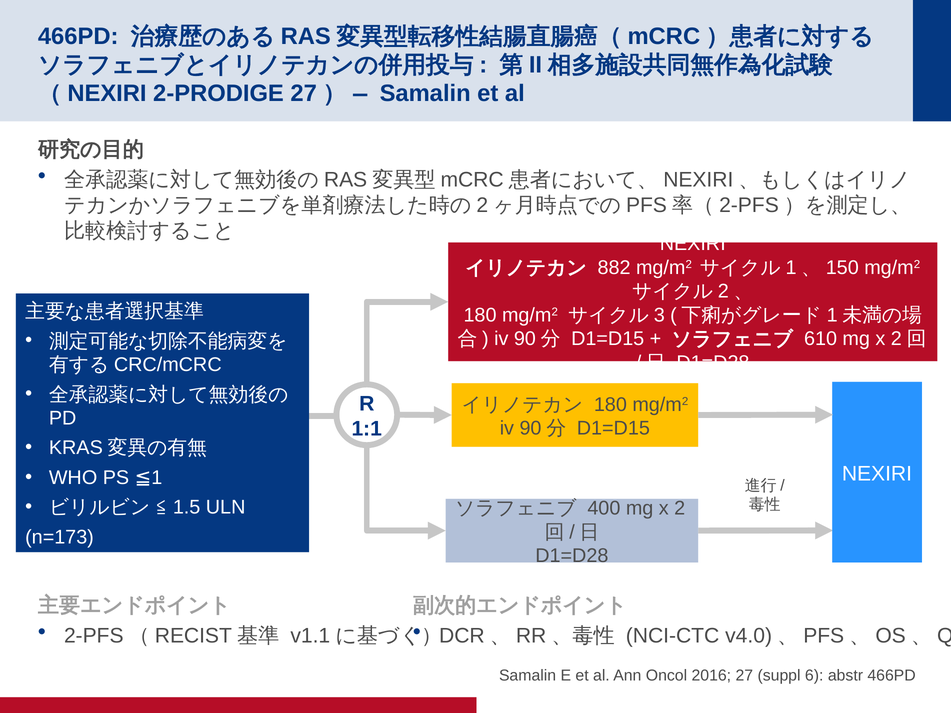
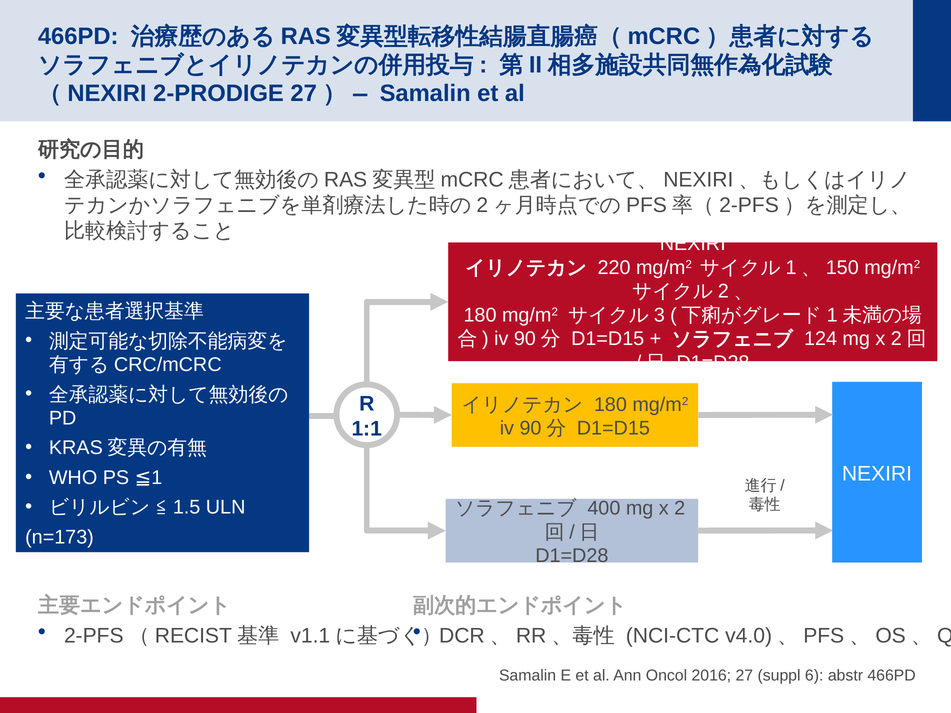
882: 882 -> 220 (614, 268)
610: 610 -> 124 (821, 339)
